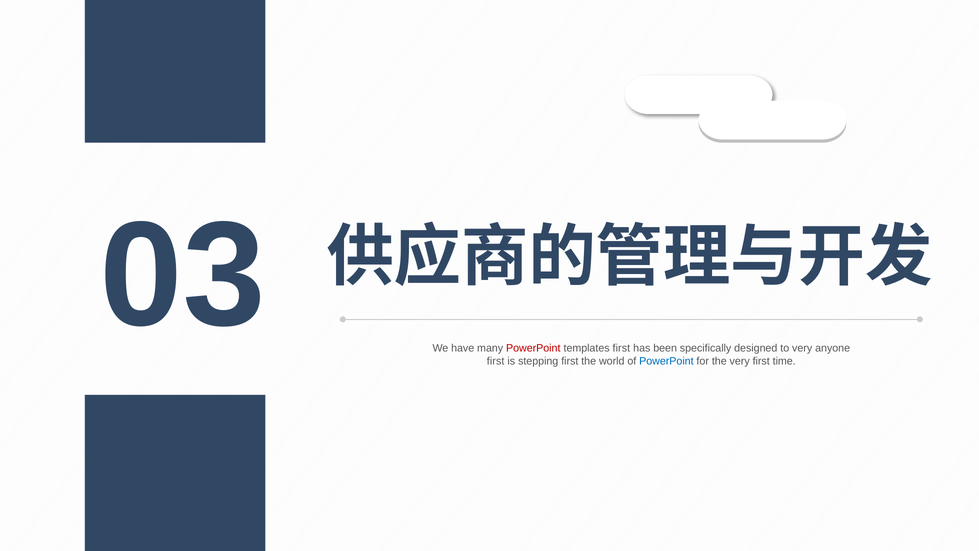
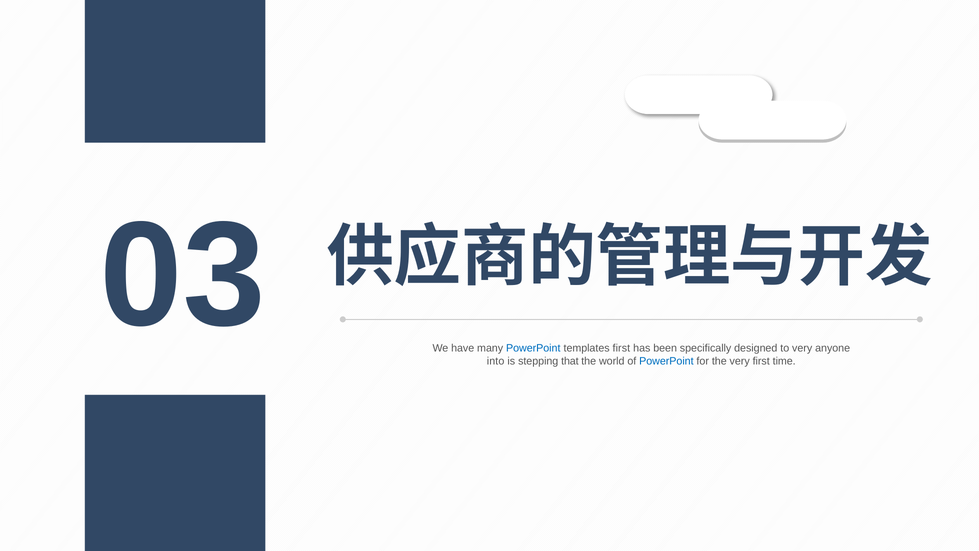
PowerPoint colour: red -> blue (533, 348)
first: first -> into (496, 361)
stepping first: first -> that (570, 361)
